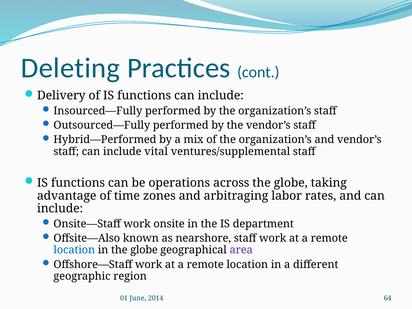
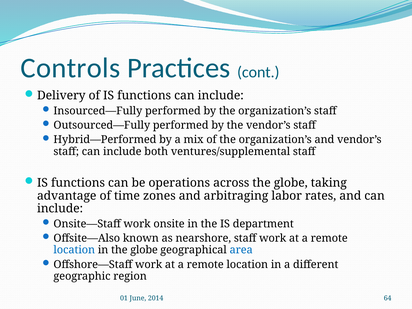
Deleting: Deleting -> Controls (70, 68)
vital: vital -> both (156, 151)
area colour: purple -> blue (241, 250)
